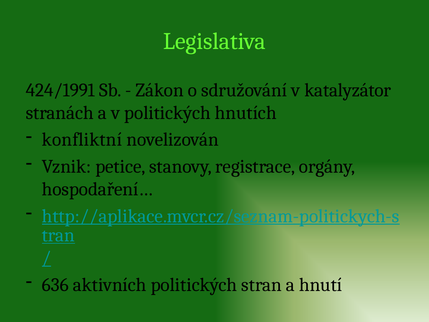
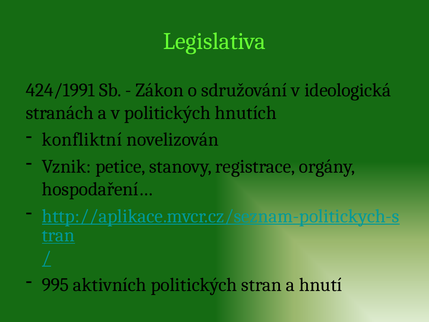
katalyzátor: katalyzátor -> ideologická (348, 90)
636: 636 -> 995 (55, 285)
